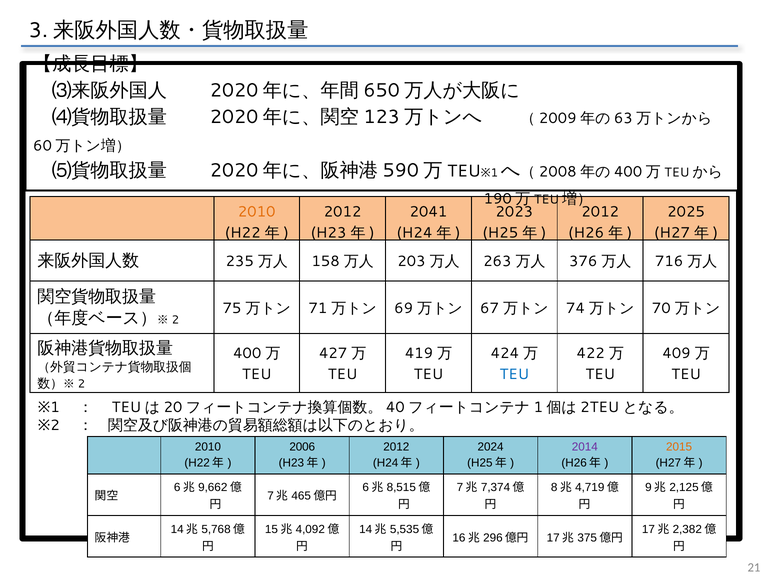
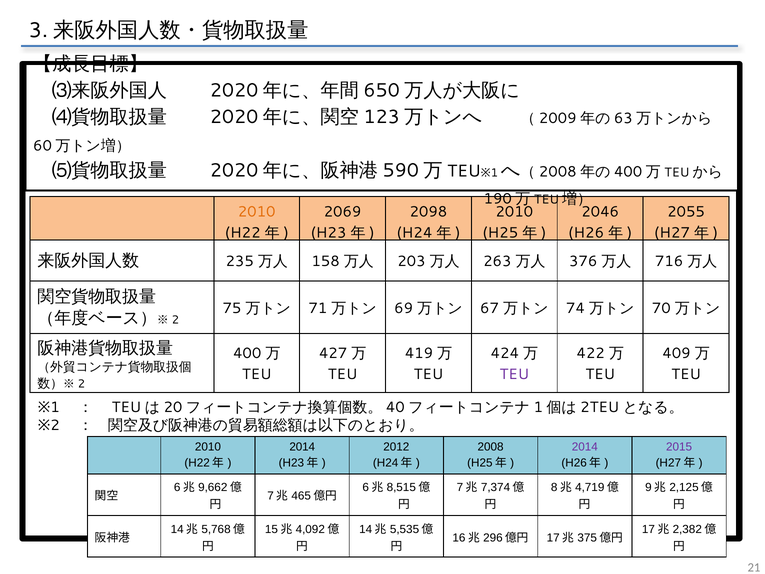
2012: 2012 -> 2069 (343, 212)
2041: 2041 -> 2098 (428, 212)
2023: 2023 -> 2010 (514, 212)
2012: 2012 -> 2046 (600, 212)
2025: 2025 -> 2055 (686, 212)
TEU colour: blue -> purple (514, 374)
2006: 2006 -> 2014 (302, 447)
2024: 2024 -> 2008 (491, 447)
2015 colour: orange -> purple (679, 447)
